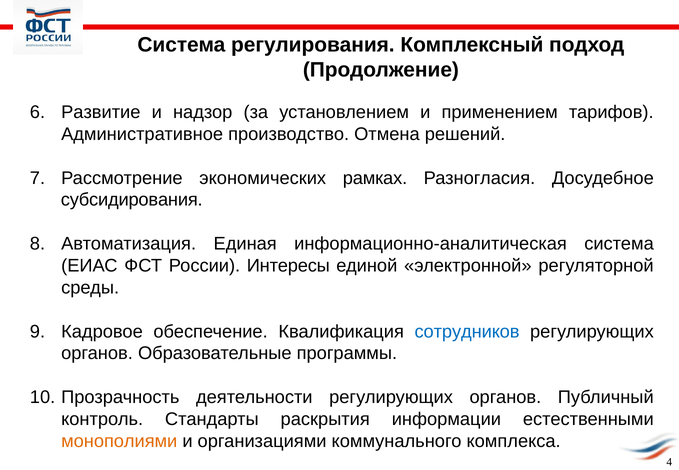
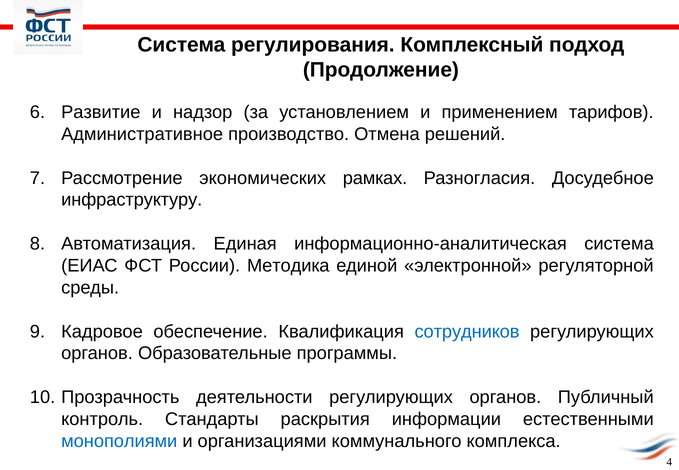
субсидирования: субсидирования -> инфраструктуру (132, 200)
Интересы: Интересы -> Методика (288, 266)
монополиями colour: orange -> blue (119, 441)
